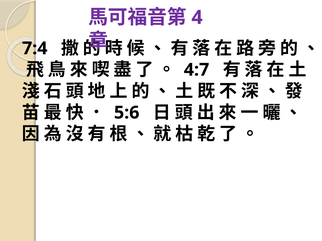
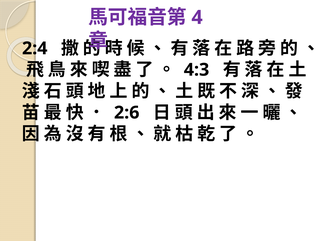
7:4: 7:4 -> 2:4 (35, 48)
4:7: 4:7 -> 4:3 (197, 70)
5:6: 5:6 -> 2:6 (127, 113)
